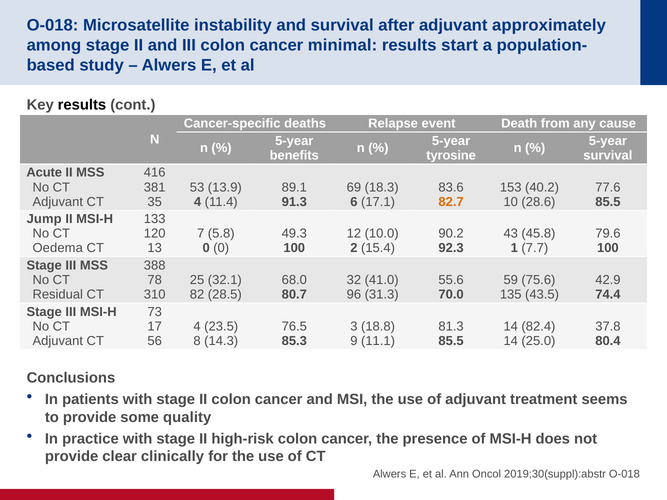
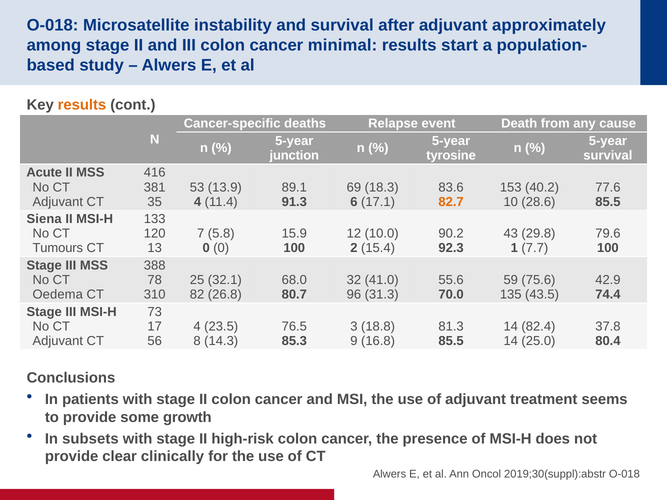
results colour: black -> orange (82, 105)
benefits: benefits -> junction (294, 156)
Jump: Jump -> Siena (44, 219)
49.3: 49.3 -> 15.9 (294, 234)
45.8: 45.8 -> 29.8 (538, 234)
Oedema: Oedema -> Tumours (58, 248)
Residual: Residual -> Oedema (58, 295)
28.5: 28.5 -> 26.8 (225, 295)
11.1: 11.1 -> 16.8 (378, 341)
quality: quality -> growth (187, 417)
practice: practice -> subsets (90, 439)
